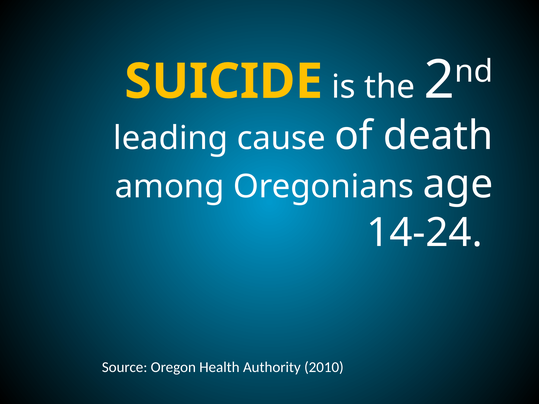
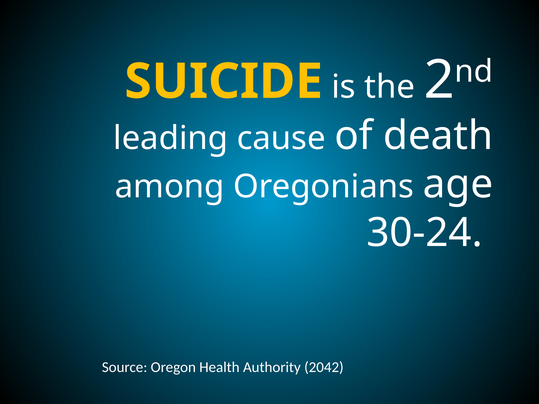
14-24: 14-24 -> 30-24 (424, 233)
2010: 2010 -> 2042 (324, 368)
